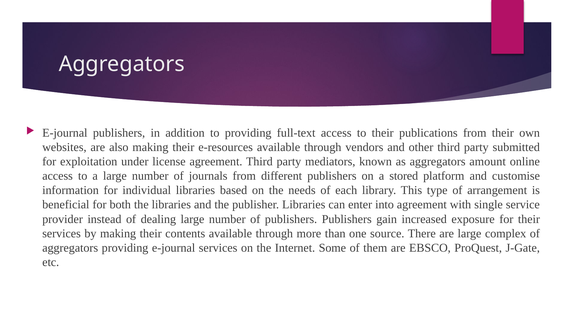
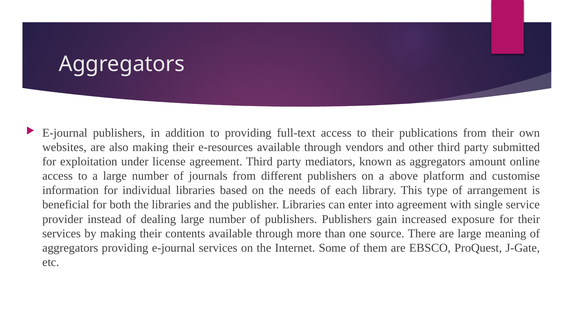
stored: stored -> above (404, 176)
complex: complex -> meaning (506, 233)
